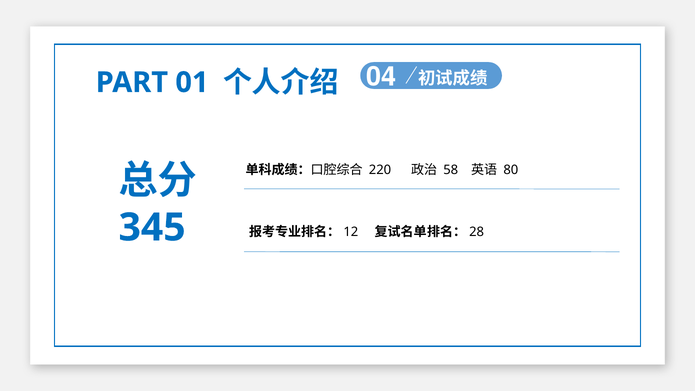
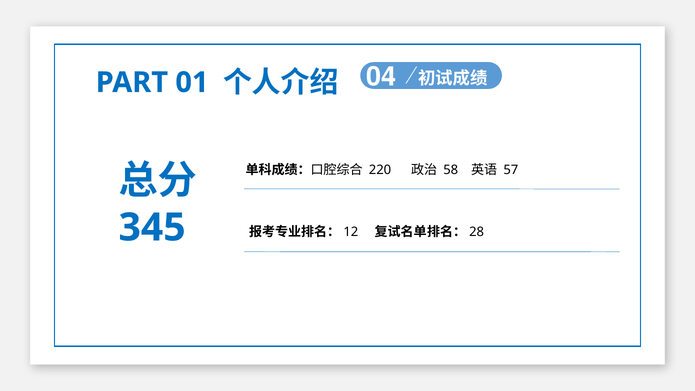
80: 80 -> 57 (511, 170)
